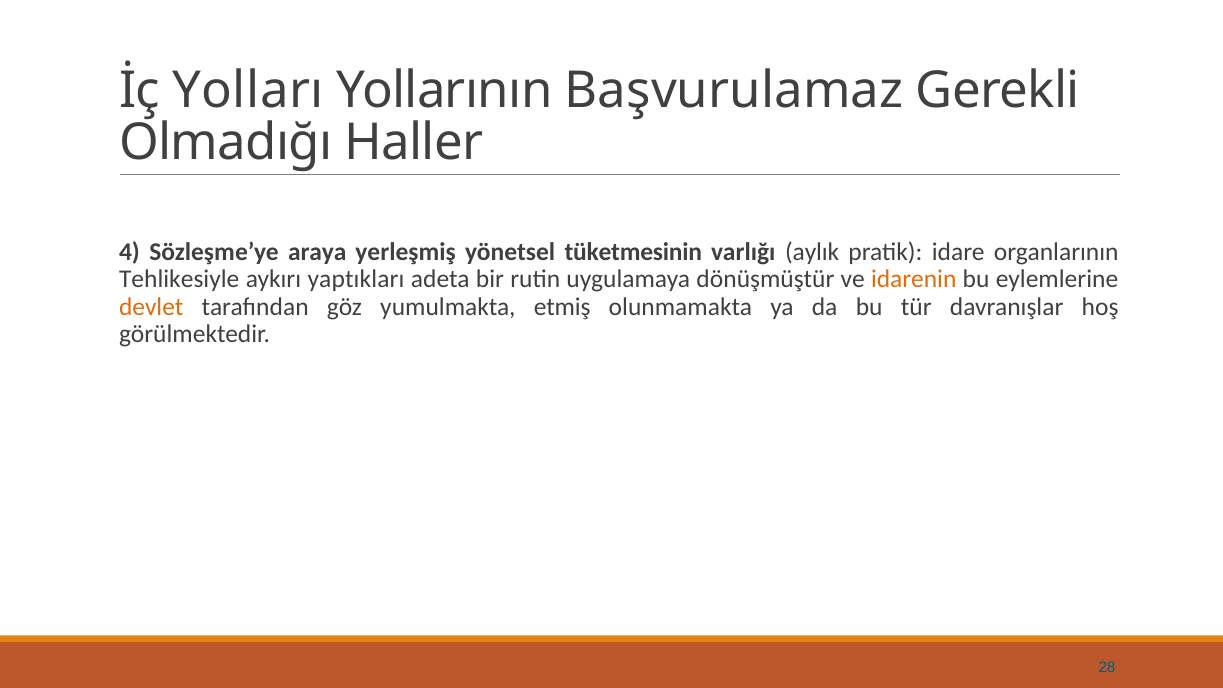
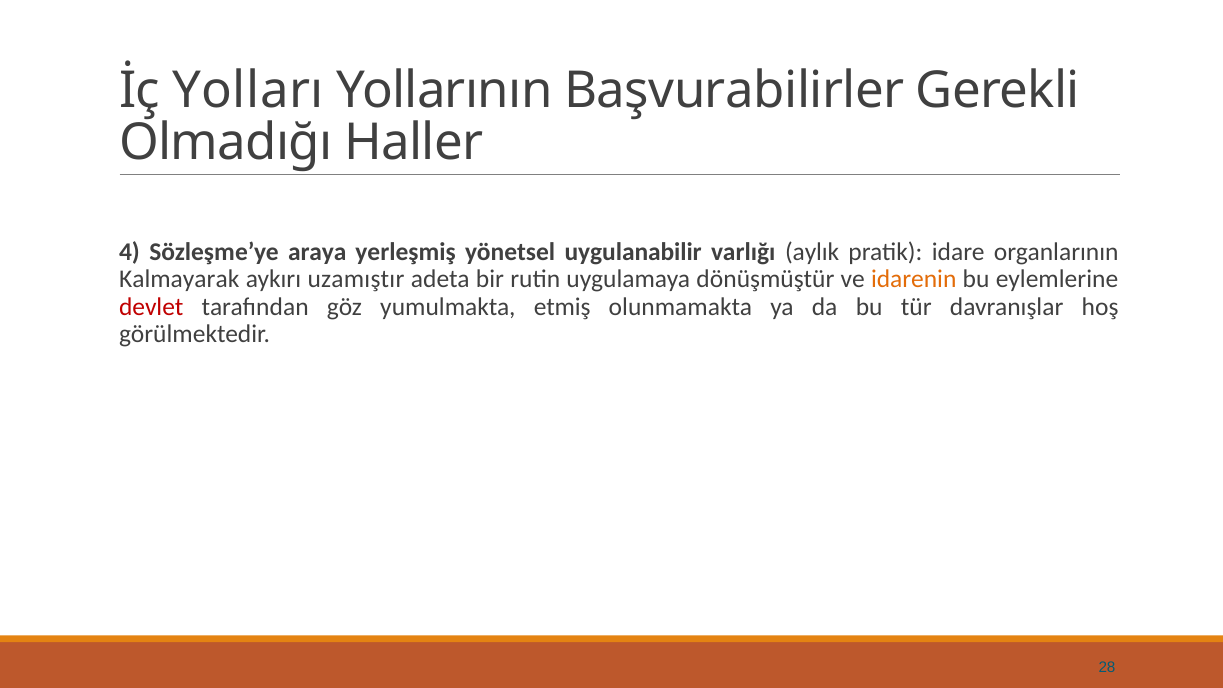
Başvurulamaz: Başvurulamaz -> Başvurabilirler (734, 90)
tüketmesinin: tüketmesinin -> uygulanabilir (633, 252)
Tehlikesiyle: Tehlikesiyle -> Kalmayarak (179, 279)
yaptıkları: yaptıkları -> uzamıştır (356, 279)
devlet colour: orange -> red (151, 307)
